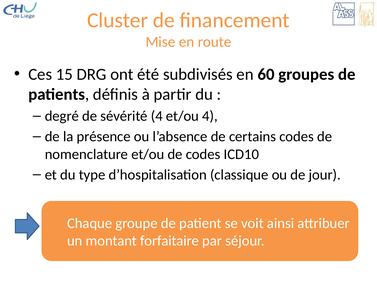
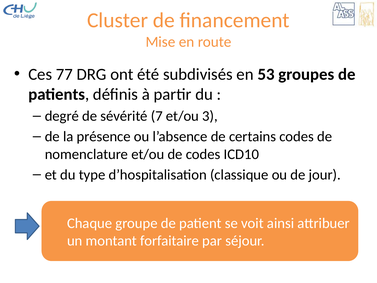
15: 15 -> 77 (64, 74)
60: 60 -> 53 (266, 74)
sévérité 4: 4 -> 7 (157, 116)
et/ou 4: 4 -> 3 (210, 116)
